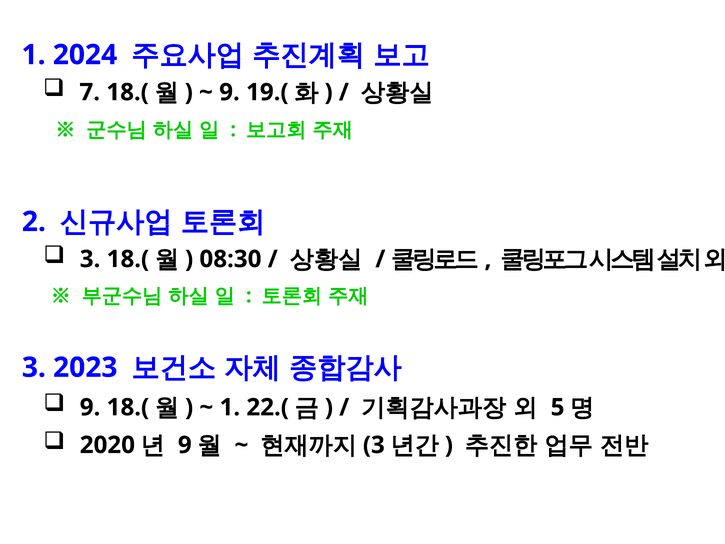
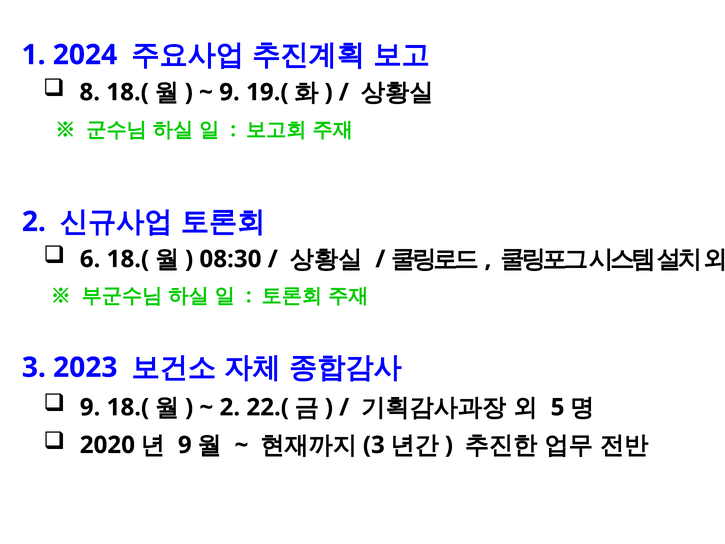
7: 7 -> 8 (90, 92)
3: 3 -> 6 (90, 259)
1: 1 -> 2 (230, 407)
